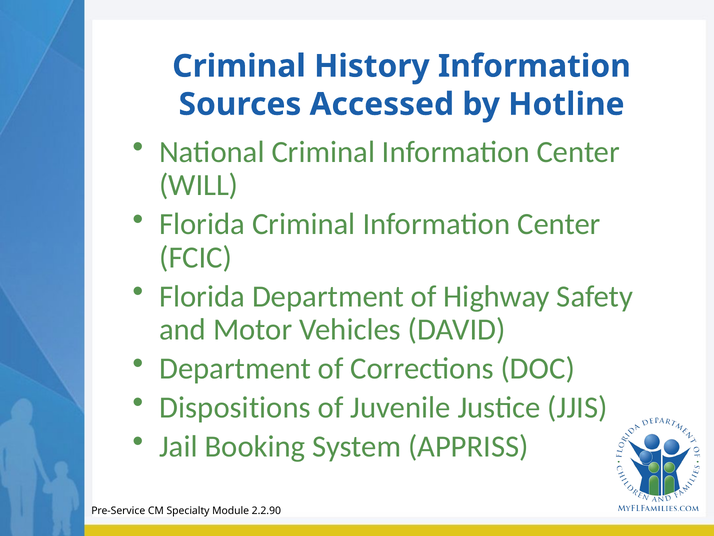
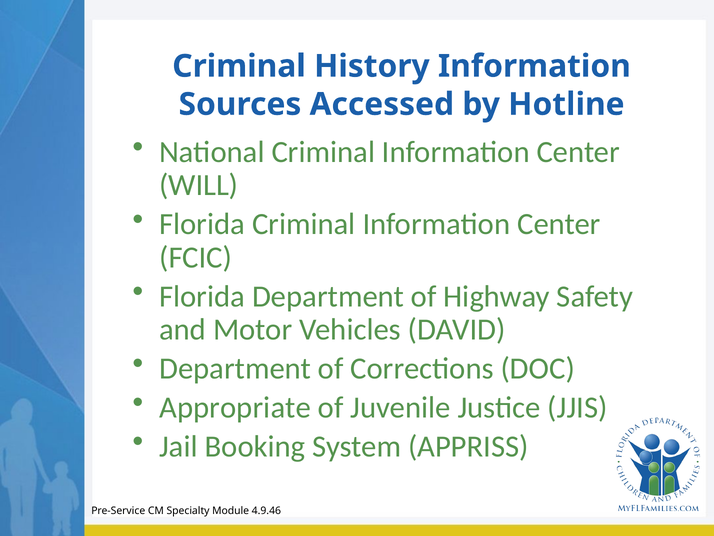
Dispositions: Dispositions -> Appropriate (235, 407)
2.2.90: 2.2.90 -> 4.9.46 (266, 510)
